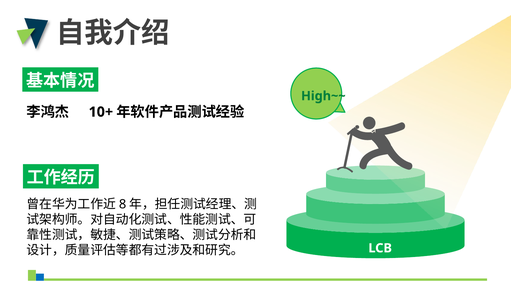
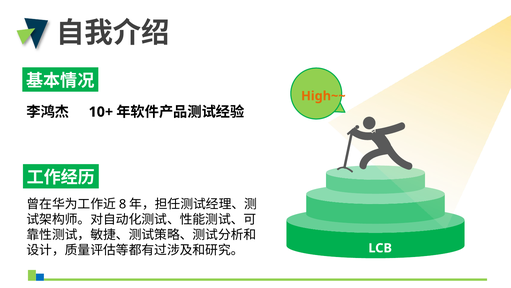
High~~ colour: green -> orange (323, 96)
